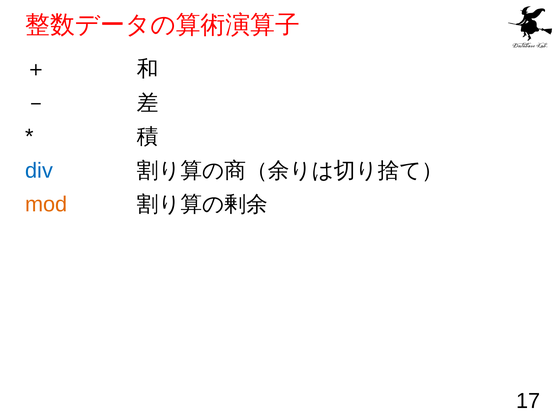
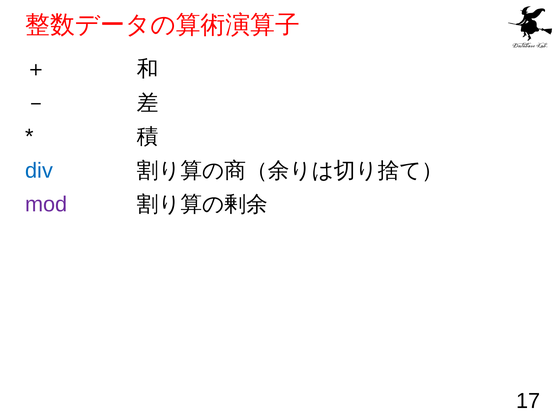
mod colour: orange -> purple (46, 204)
